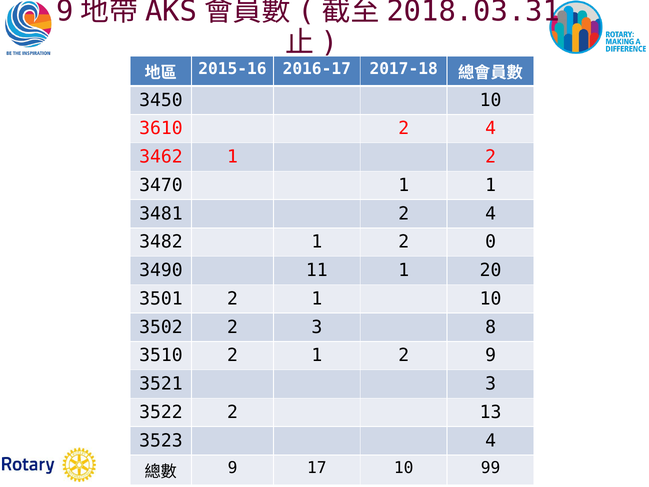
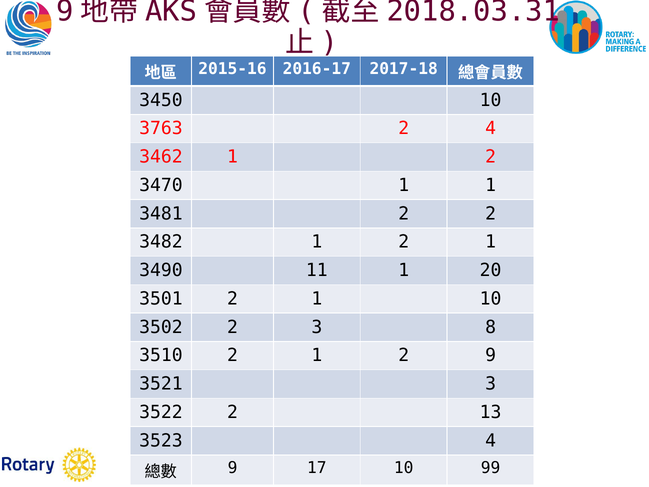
3610: 3610 -> 3763 (161, 128)
3481 2 4: 4 -> 2 (491, 214)
1 2 0: 0 -> 1 (491, 242)
